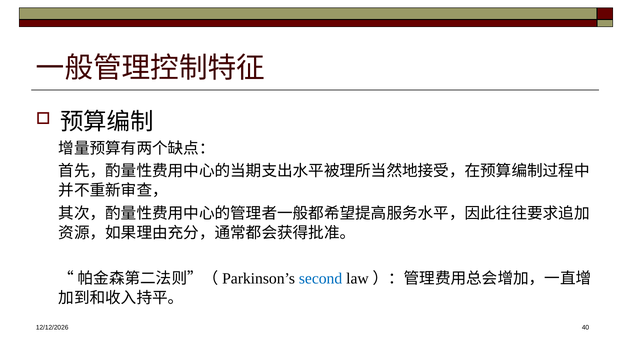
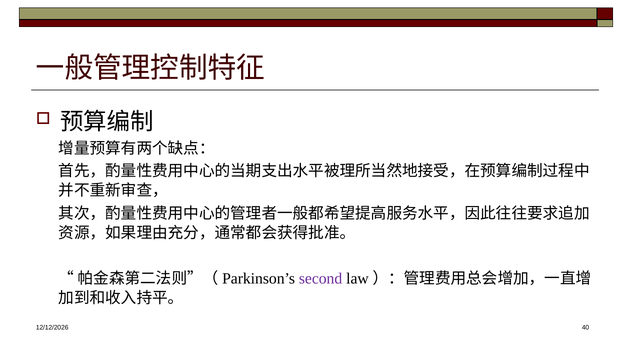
second colour: blue -> purple (321, 278)
